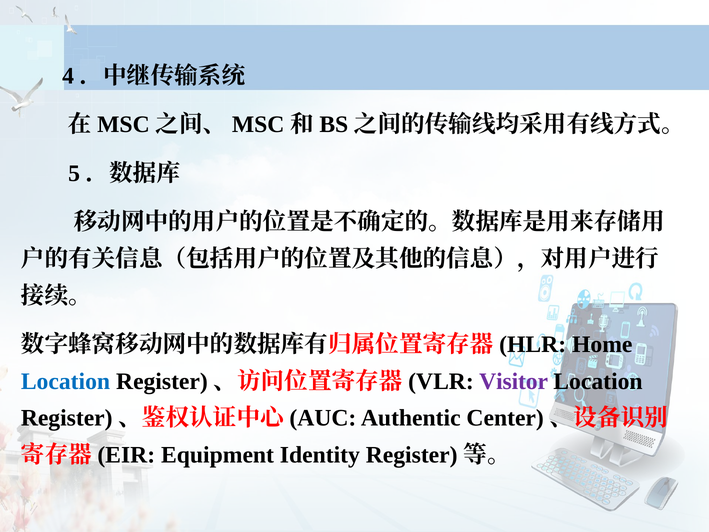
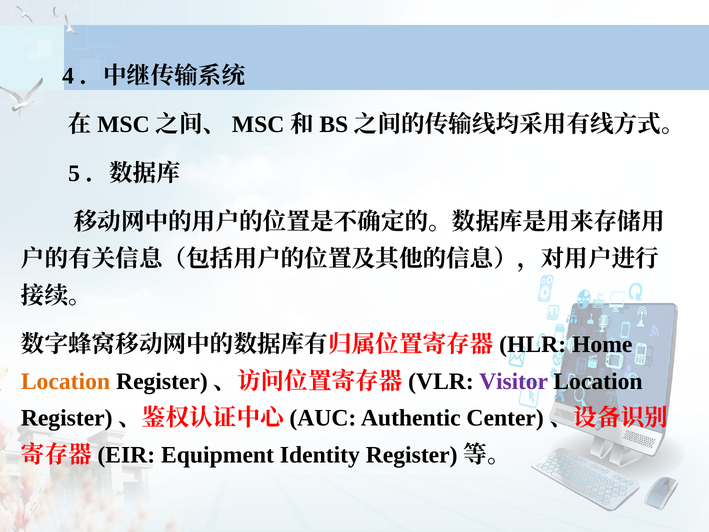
Location colour: blue -> orange (66, 381)
